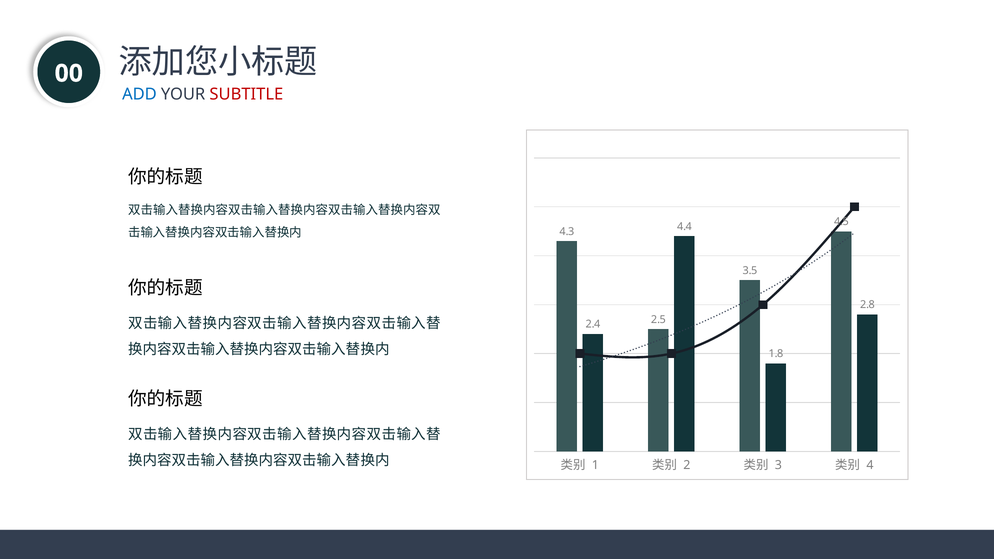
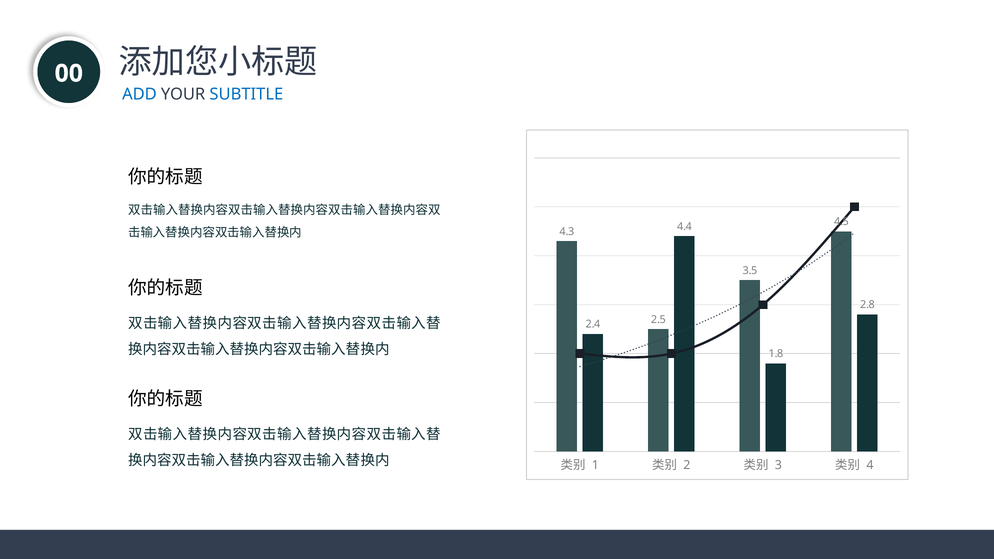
SUBTITLE colour: red -> blue (246, 94)
